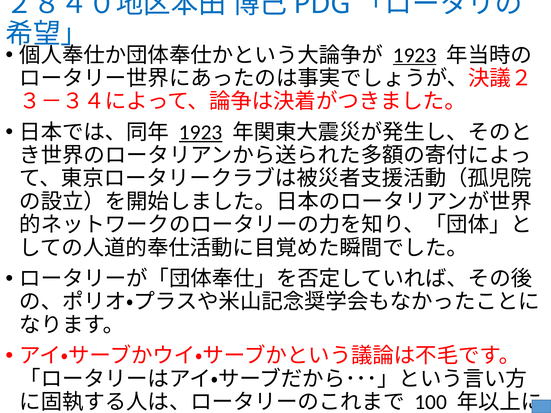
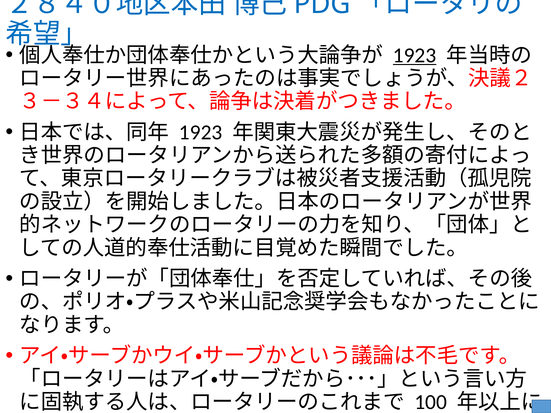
1923 underline: present -> none (201, 132)
